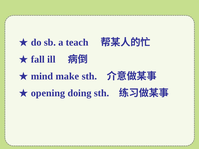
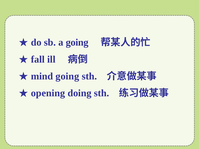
a teach: teach -> going (77, 42)
mind make: make -> going (67, 76)
